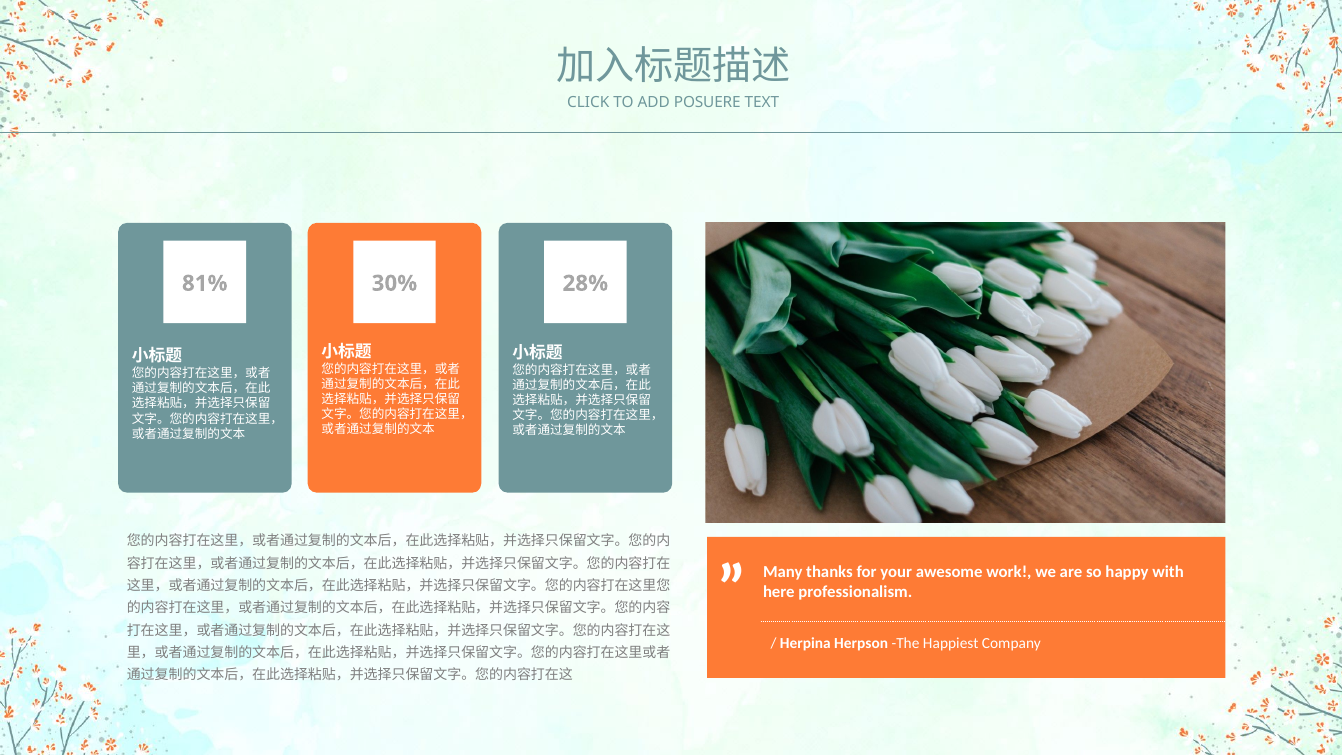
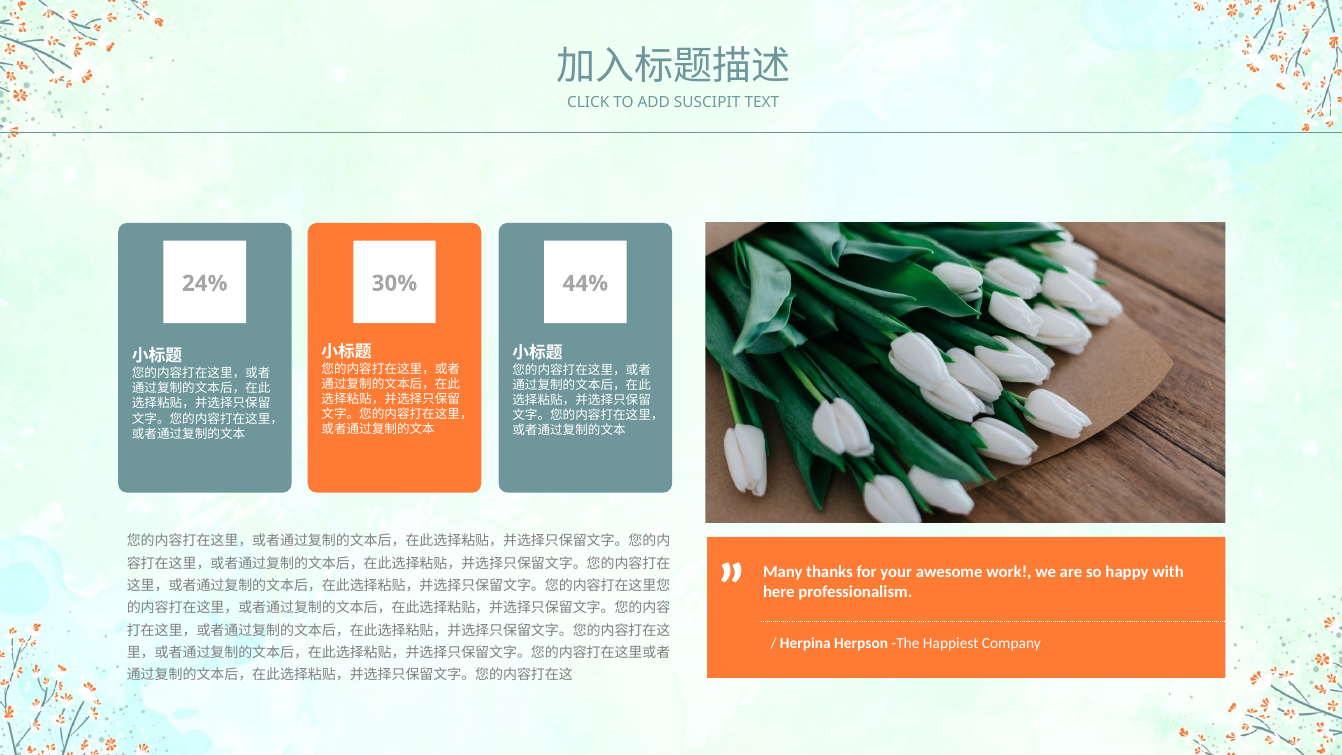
POSUERE: POSUERE -> SUSCIPIT (707, 103)
81%: 81% -> 24% (205, 283)
28%: 28% -> 44% (585, 283)
